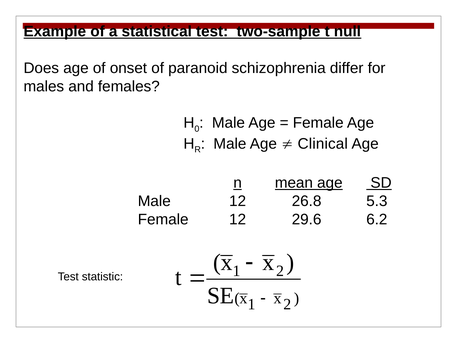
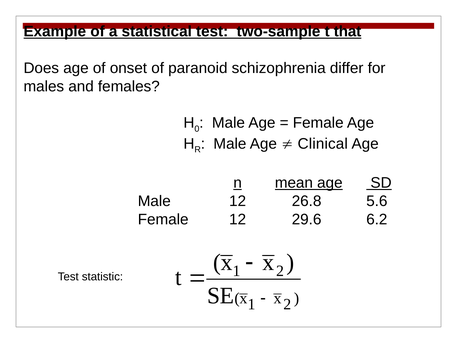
null: null -> that (348, 31)
5.3: 5.3 -> 5.6 (377, 201)
